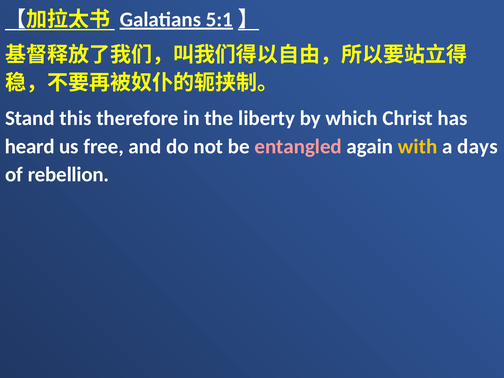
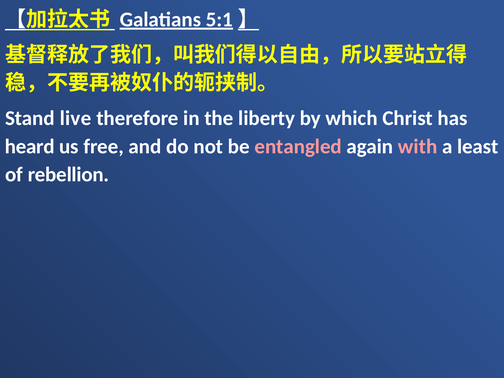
this: this -> live (76, 118)
with colour: yellow -> pink (418, 146)
days: days -> least (478, 146)
